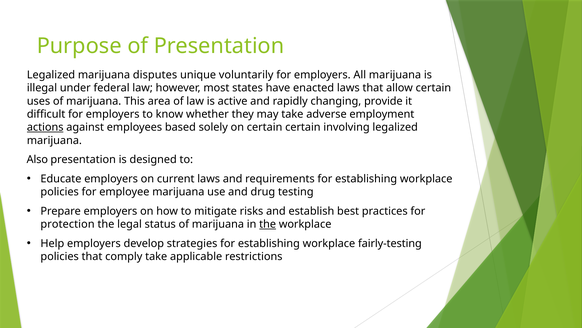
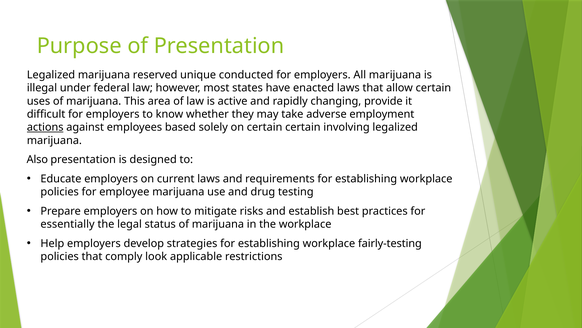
disputes: disputes -> reserved (155, 75)
voluntarily: voluntarily -> conducted (246, 75)
protection: protection -> essentially (68, 224)
the underline: present -> none (268, 224)
comply take: take -> look (156, 256)
